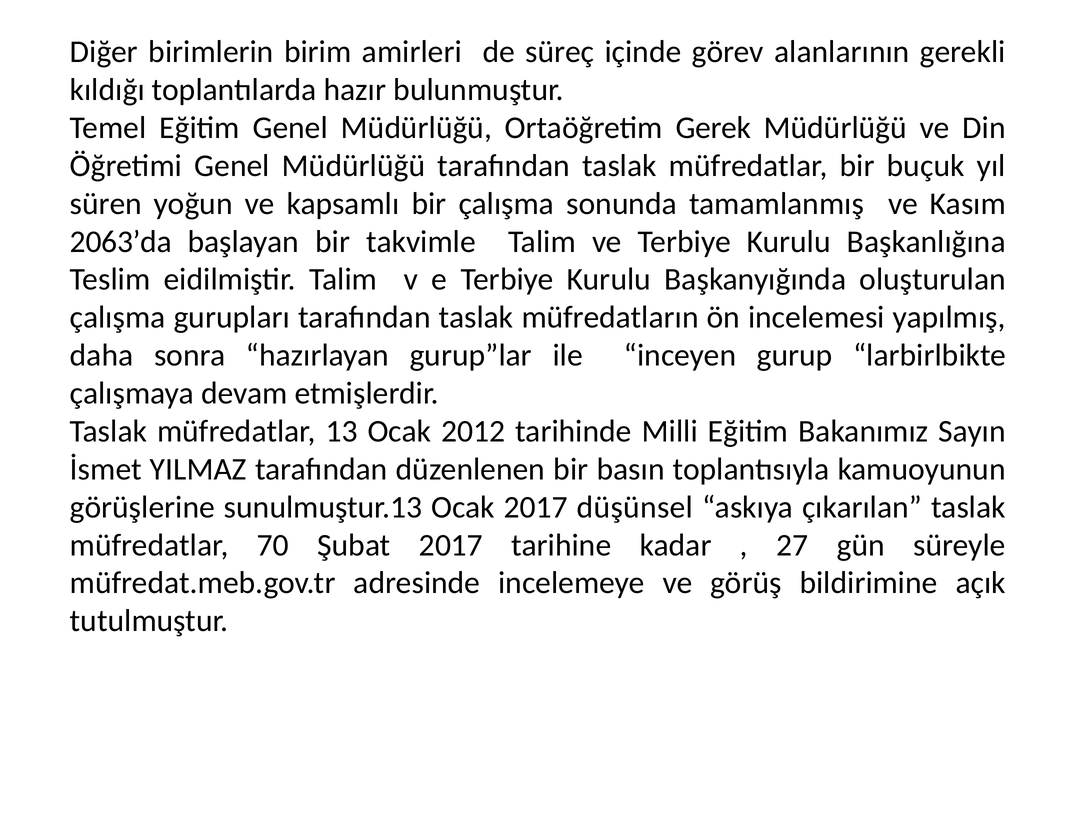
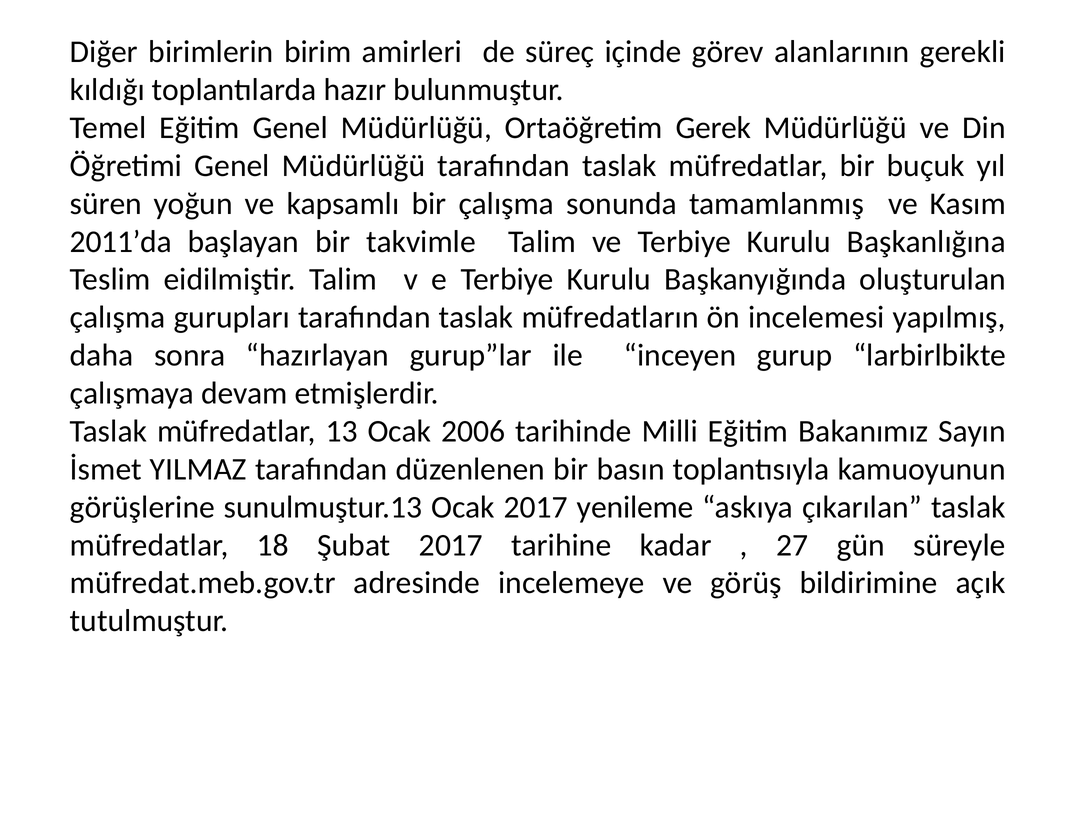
2063’da: 2063’da -> 2011’da (121, 242)
2012: 2012 -> 2006 (473, 432)
düşünsel: düşünsel -> yenileme (635, 508)
70: 70 -> 18 (273, 546)
